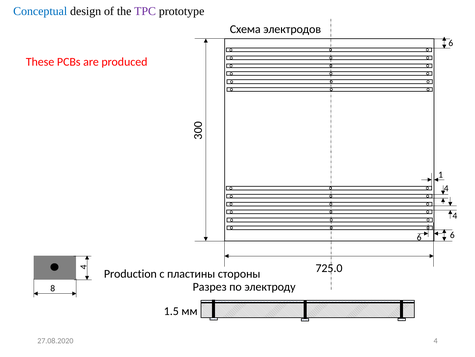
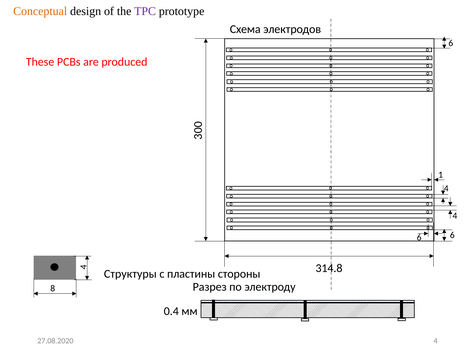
Conceptual colour: blue -> orange (40, 11)
725.0: 725.0 -> 314.8 (329, 268)
Production: Production -> Структуры (130, 273)
1.5: 1.5 -> 0.4 (171, 311)
